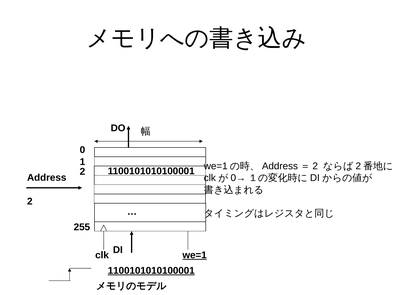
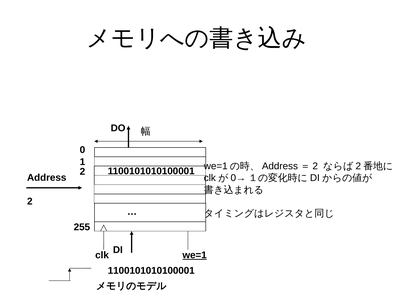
1100101010100001 underline: present -> none (151, 270)
